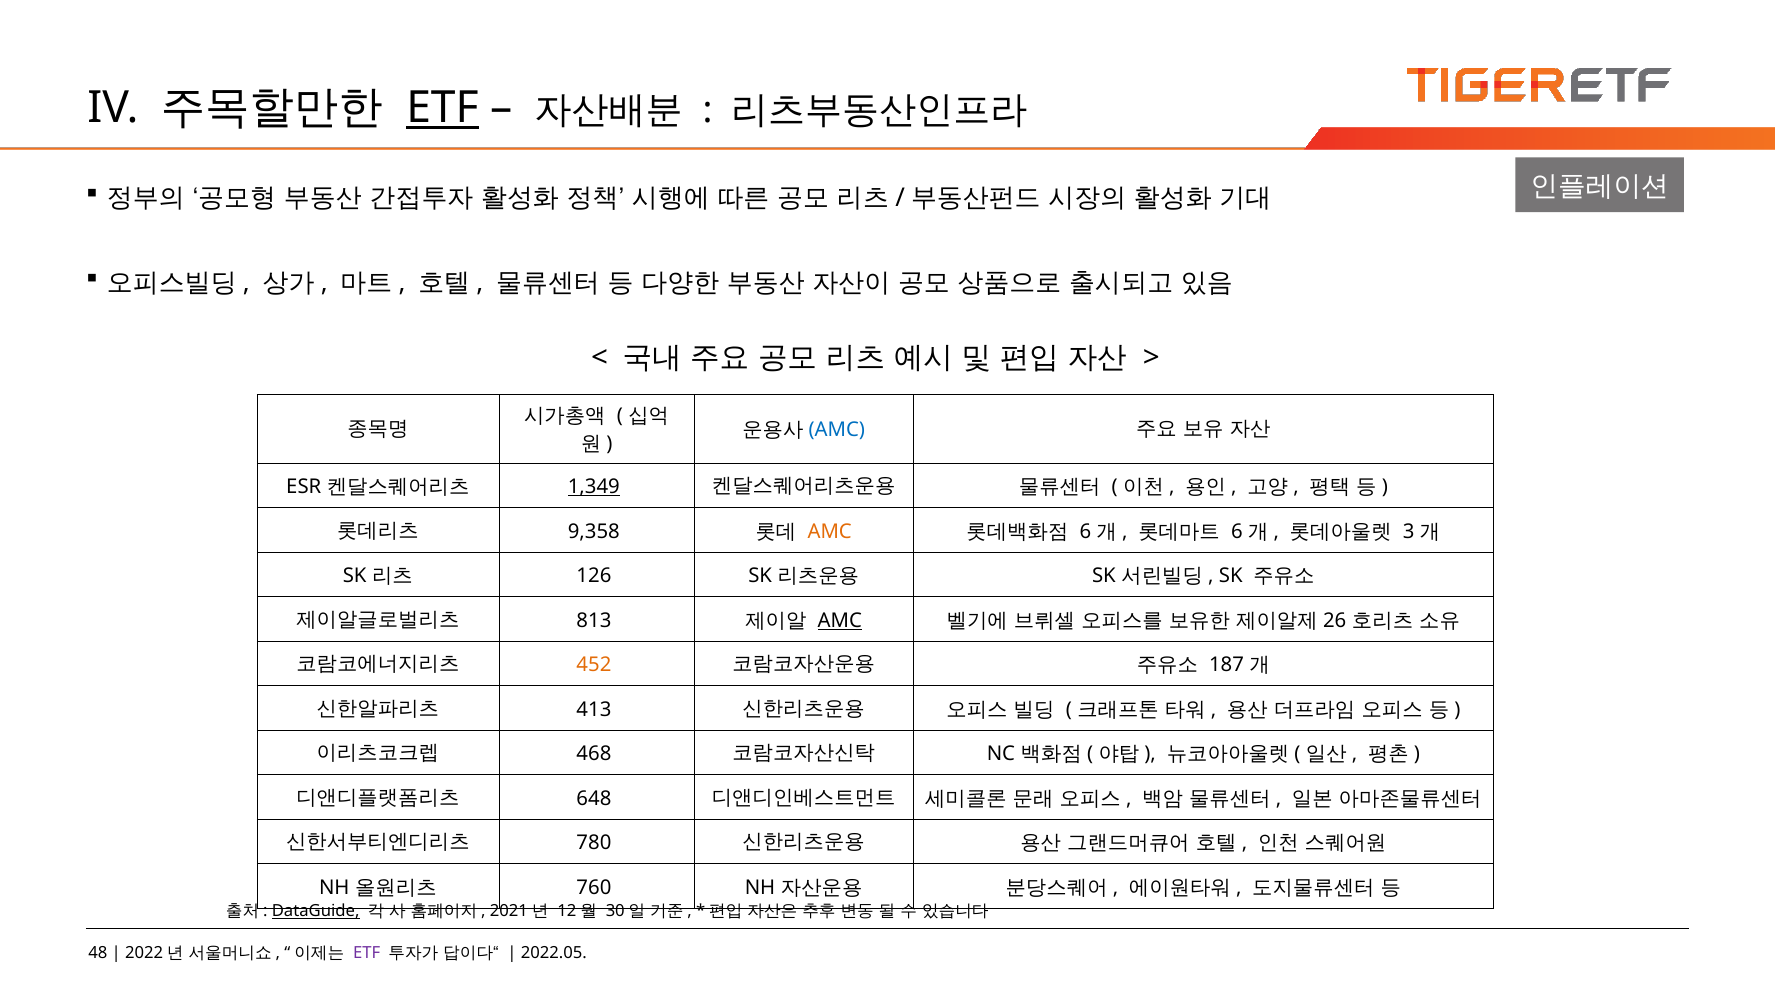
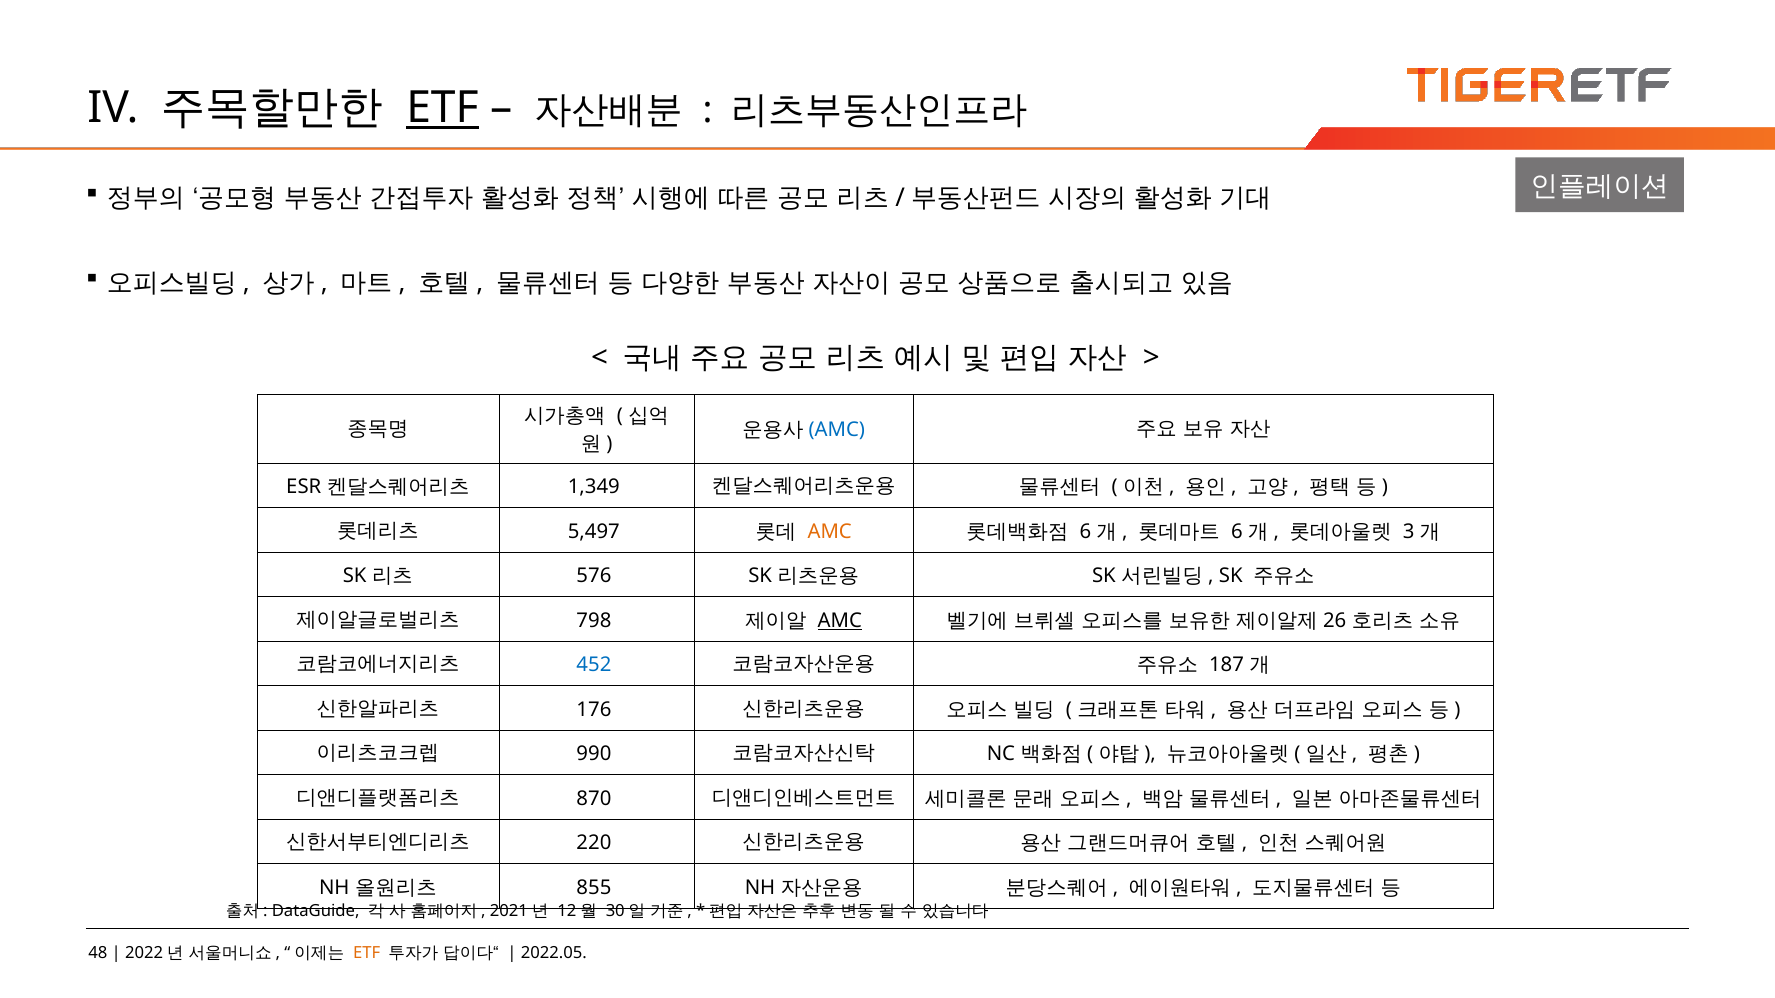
1,349 underline: present -> none (594, 487)
9,358: 9,358 -> 5,497 (594, 532)
126: 126 -> 576 (594, 576)
813: 813 -> 798 (594, 621)
452 colour: orange -> blue (594, 665)
413: 413 -> 176 (594, 710)
468: 468 -> 990 (594, 754)
648: 648 -> 870 (594, 799)
780: 780 -> 220 (594, 843)
760: 760 -> 855 (594, 888)
DataGuide underline: present -> none (316, 912)
ETF colour: purple -> orange (367, 954)
